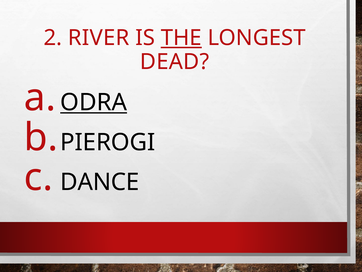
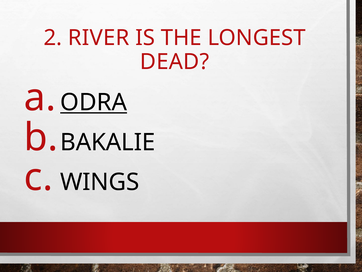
THE underline: present -> none (181, 38)
PIEROGI: PIEROGI -> BAKALIE (108, 142)
DANCE: DANCE -> WINGS (100, 182)
